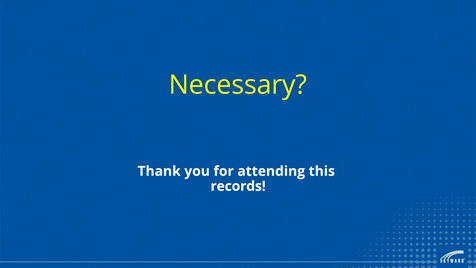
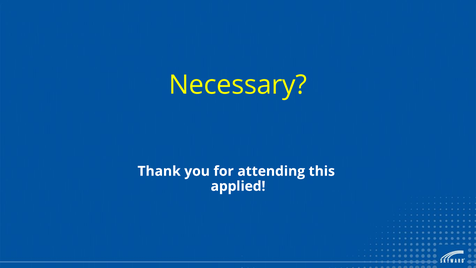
records: records -> applied (238, 186)
